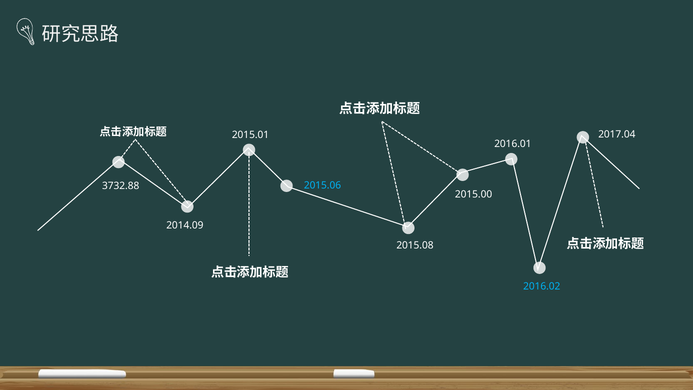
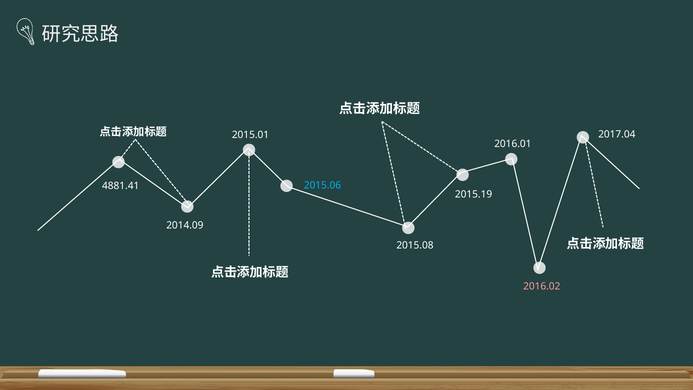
3732.88: 3732.88 -> 4881.41 (121, 186)
2015.00: 2015.00 -> 2015.19 (474, 194)
2016.02 colour: light blue -> pink (542, 287)
